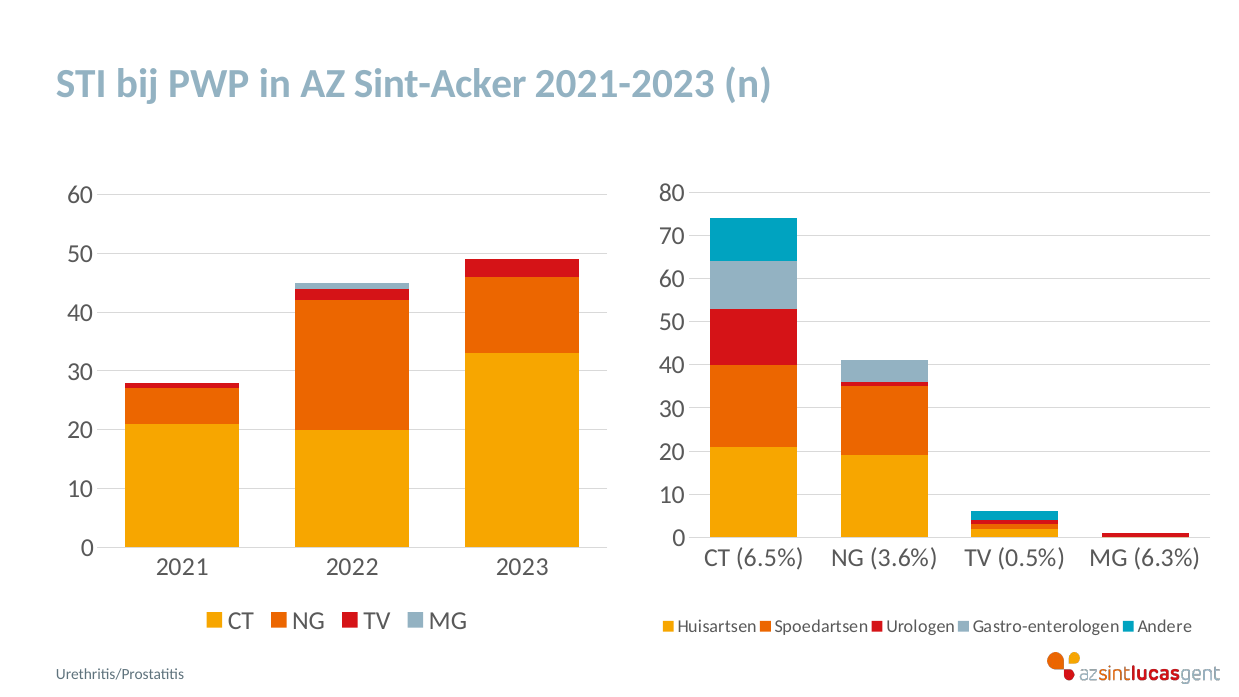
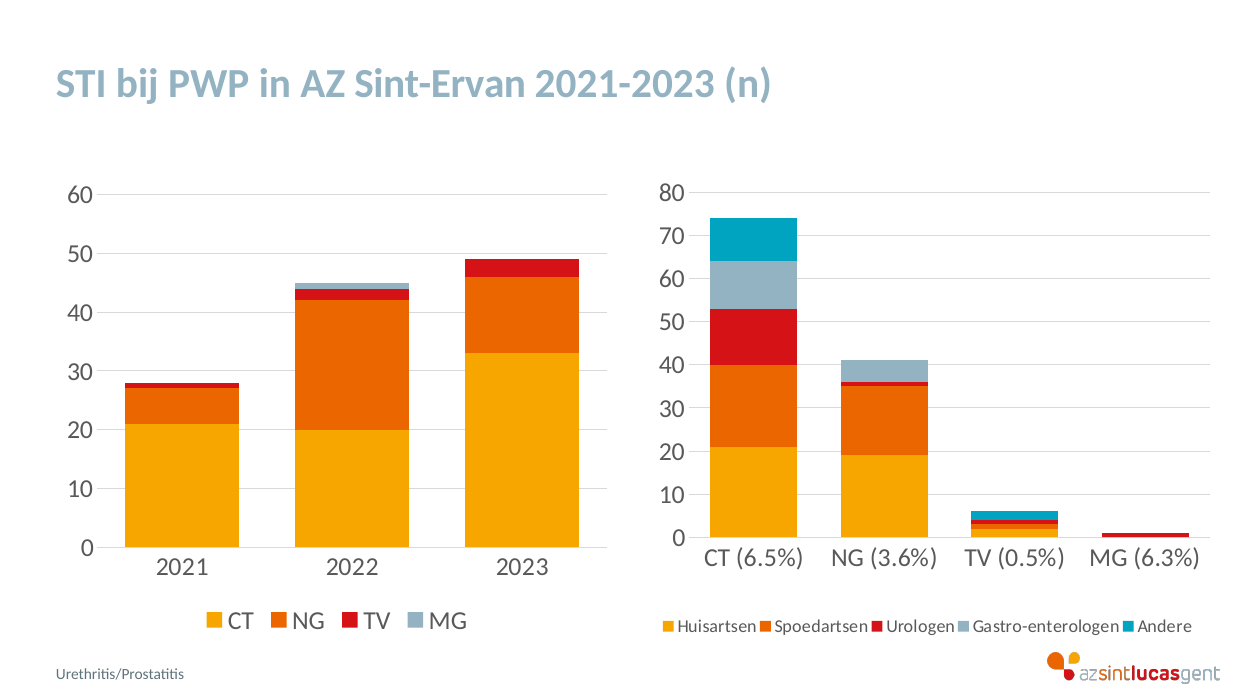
Sint-Acker: Sint-Acker -> Sint-Ervan (440, 84)
